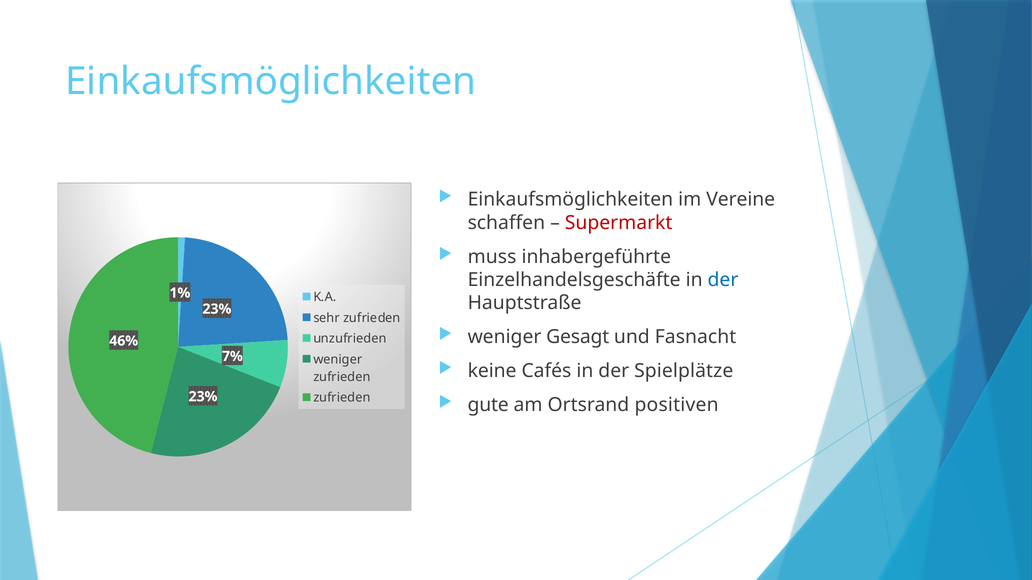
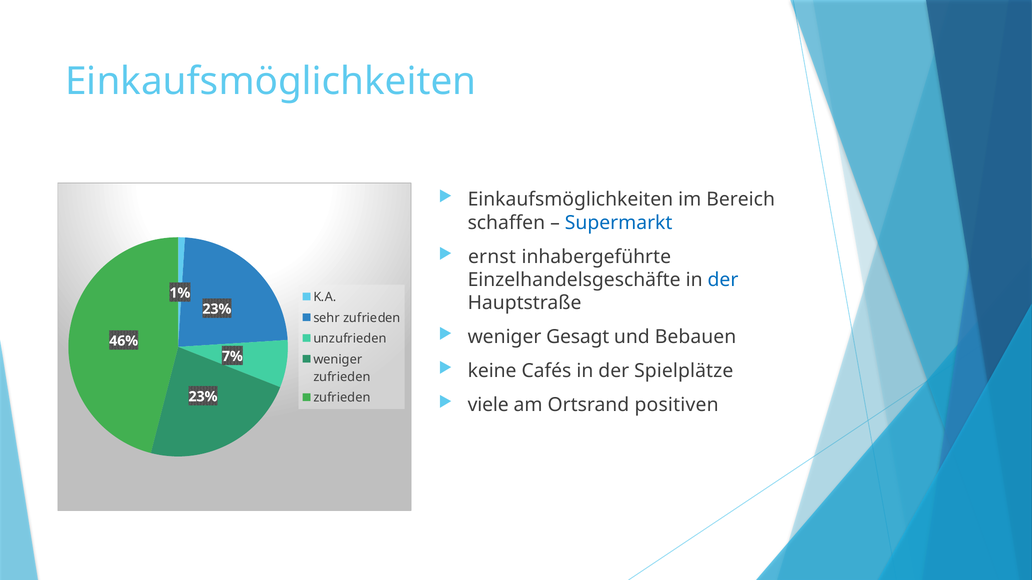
Vereine: Vereine -> Bereich (741, 200)
Supermarkt colour: red -> blue (619, 223)
muss: muss -> ernst (492, 257)
Fasnacht: Fasnacht -> Bebauen (696, 337)
gute: gute -> viele (488, 405)
